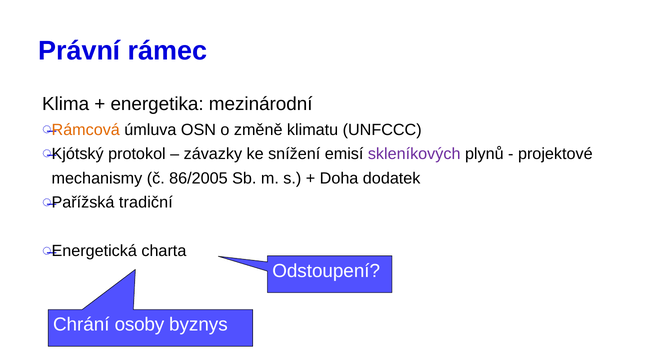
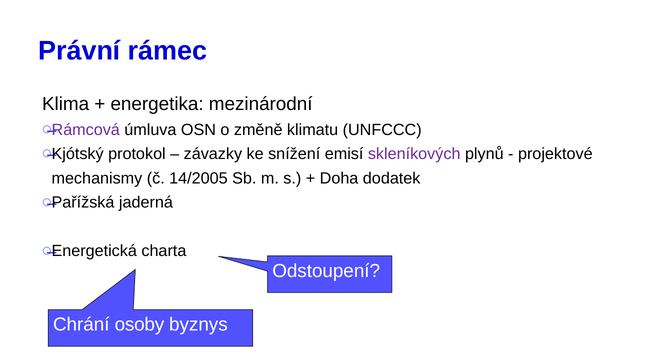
Rámcová colour: orange -> purple (86, 130)
86/2005: 86/2005 -> 14/2005 (198, 178)
tradiční: tradiční -> jaderná (146, 203)
